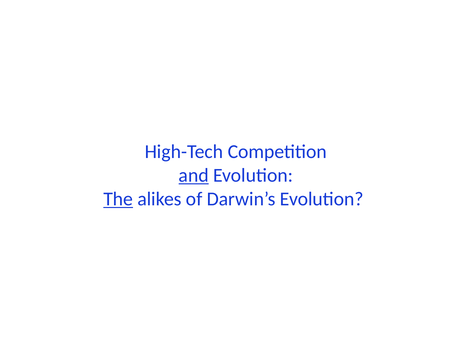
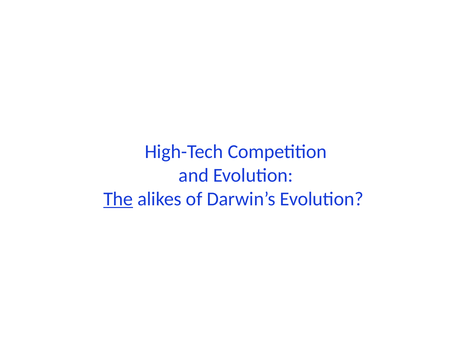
and underline: present -> none (194, 175)
